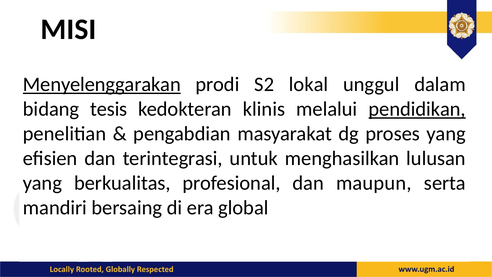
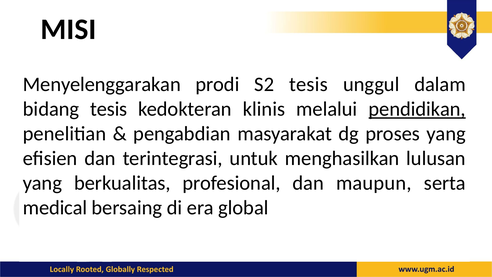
Menyelenggarakan underline: present -> none (102, 84)
S2 lokal: lokal -> tesis (308, 84)
mandiri: mandiri -> medical (55, 207)
